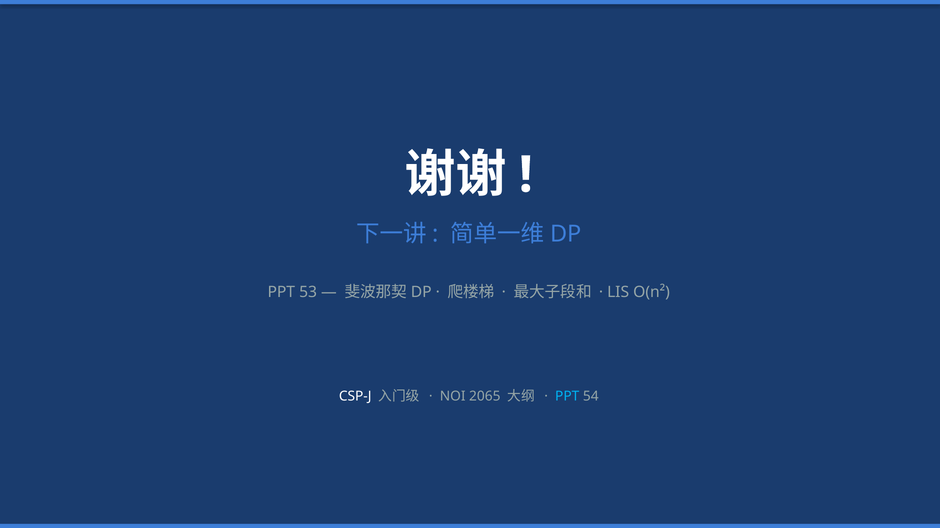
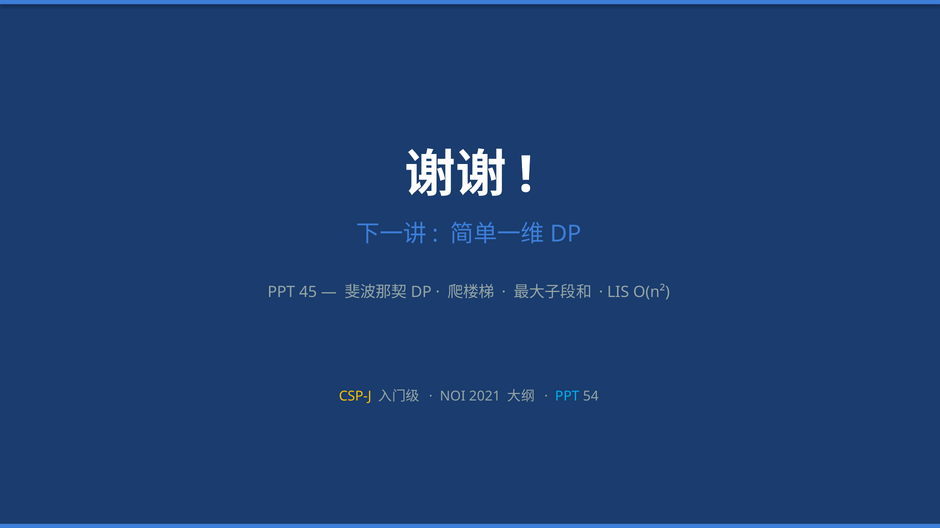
53: 53 -> 45 (308, 292)
CSP-J colour: white -> yellow (355, 397)
2065: 2065 -> 2021 (485, 397)
